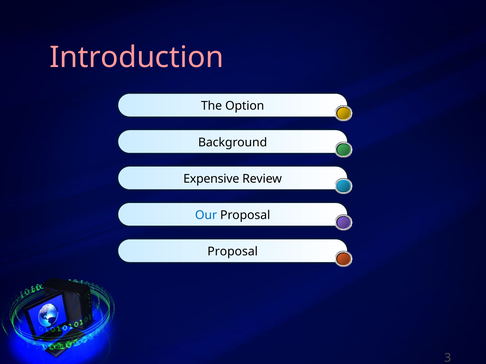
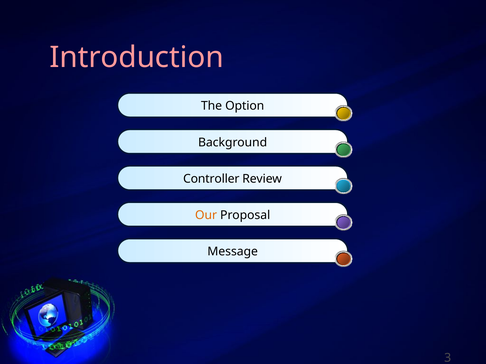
Expensive: Expensive -> Controller (211, 179)
Our colour: blue -> orange (206, 215)
Proposal: Proposal -> Message (233, 252)
